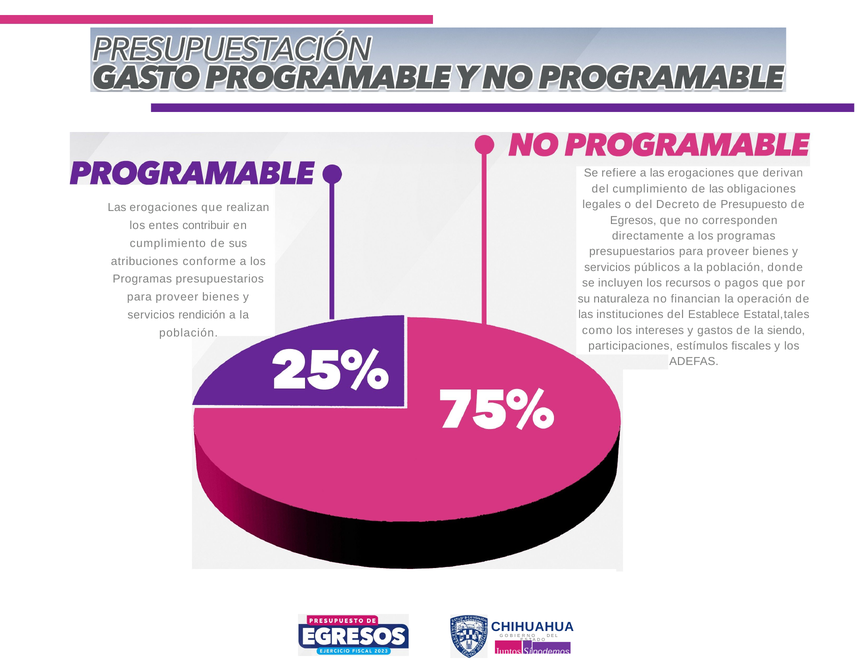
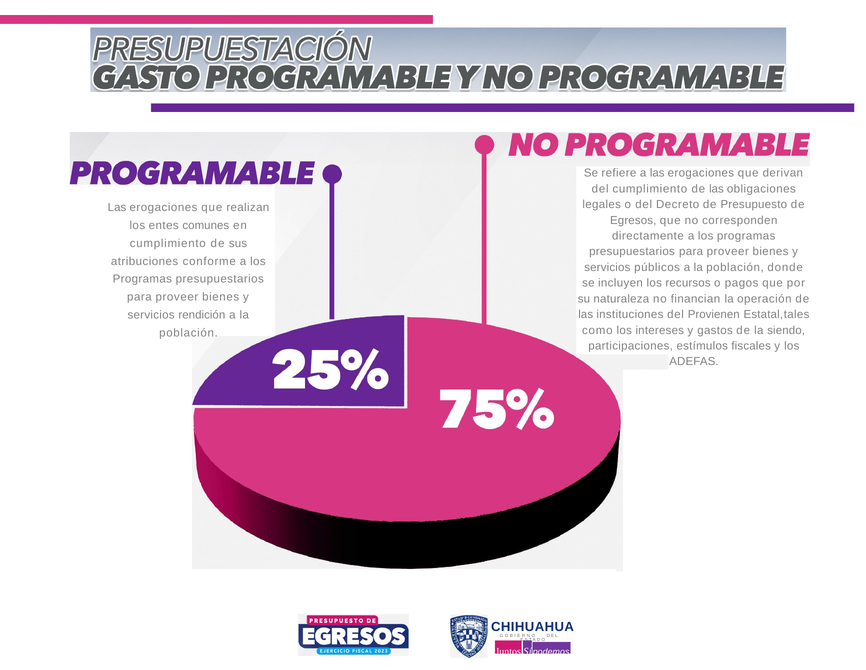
contribuir: contribuir -> comunes (206, 225)
Establece: Establece -> Provienen (714, 314)
